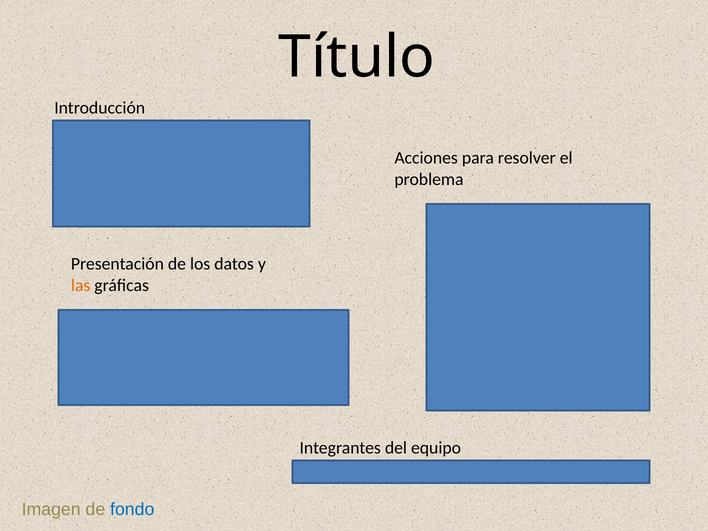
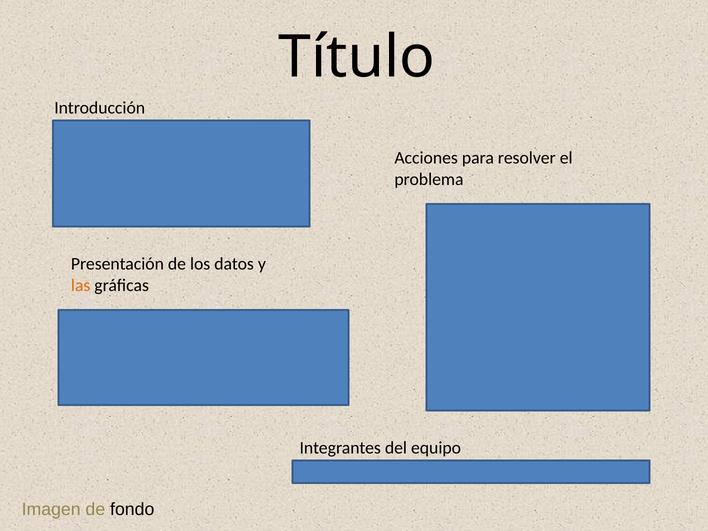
fondo colour: blue -> black (132, 509)
